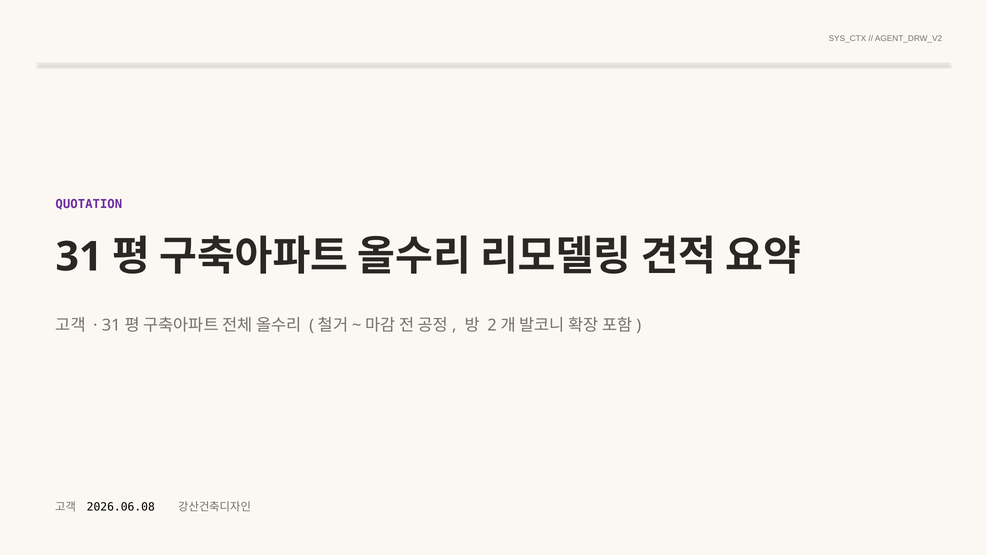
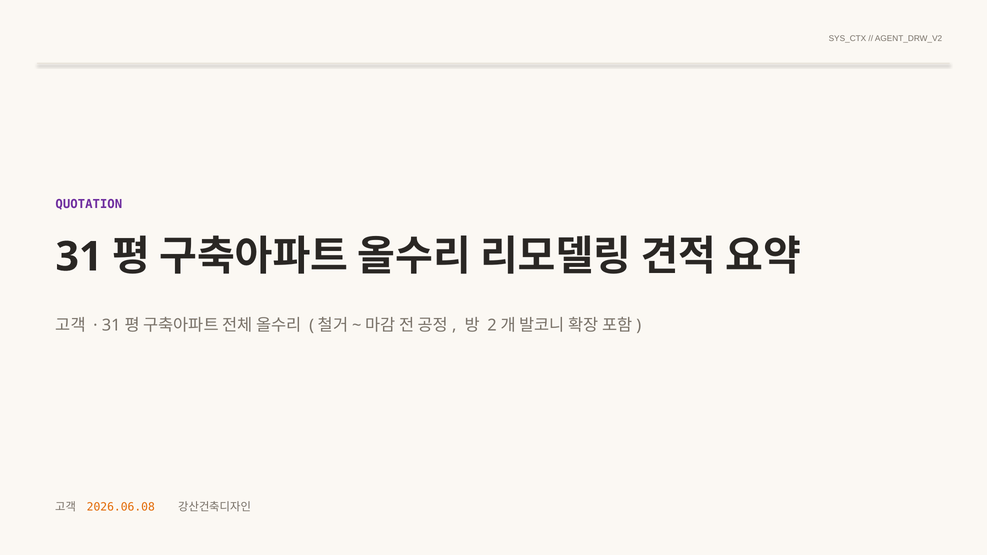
2026.06.08 colour: black -> orange (121, 507)
